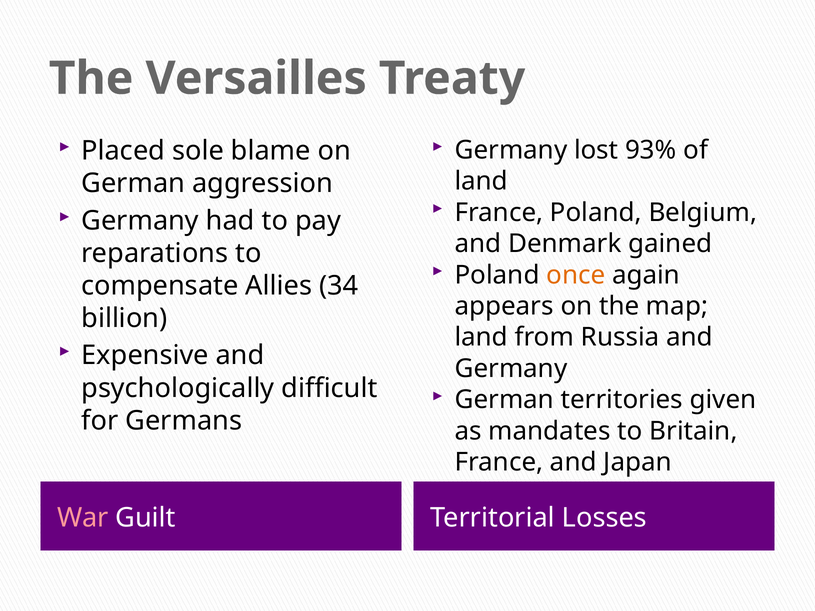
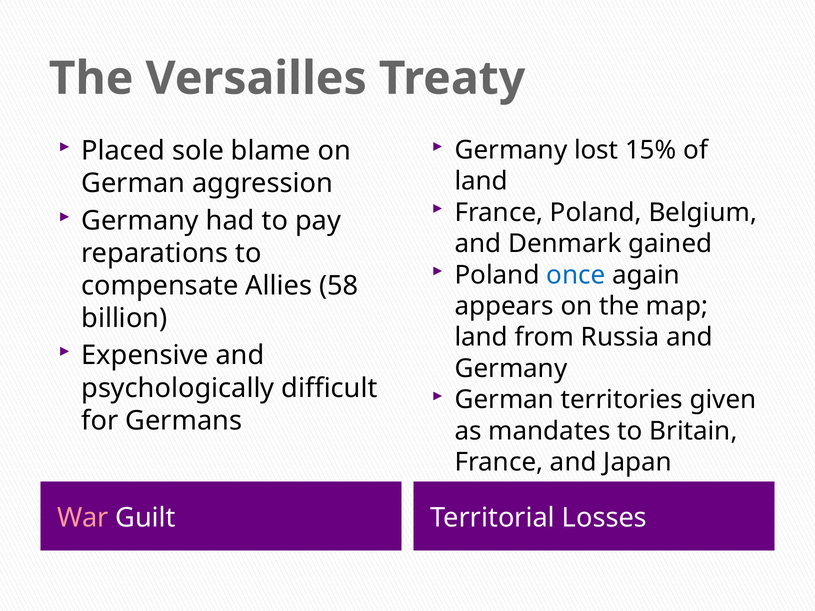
93%: 93% -> 15% (651, 150)
once colour: orange -> blue (576, 275)
34: 34 -> 58 (339, 286)
